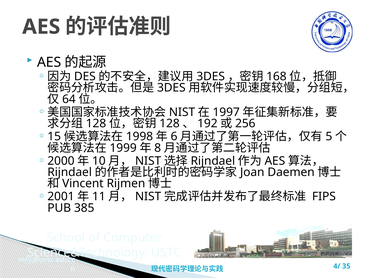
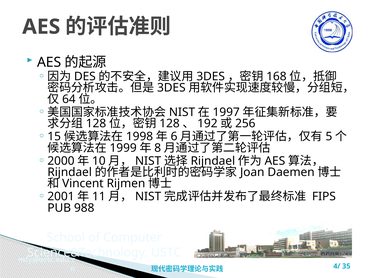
385: 385 -> 988 (84, 208)
